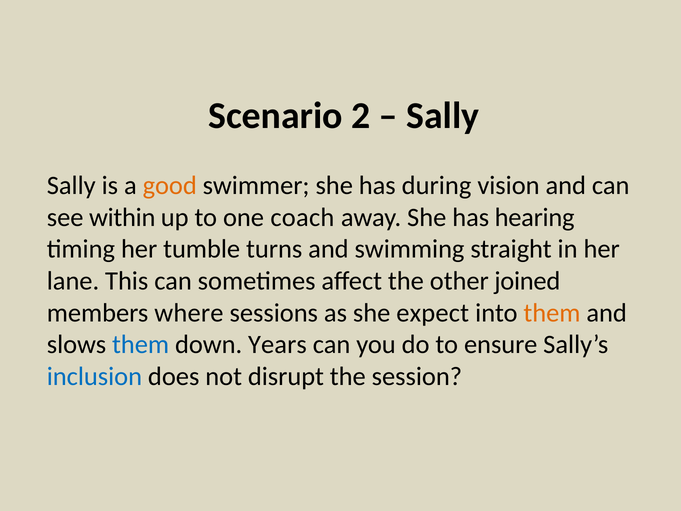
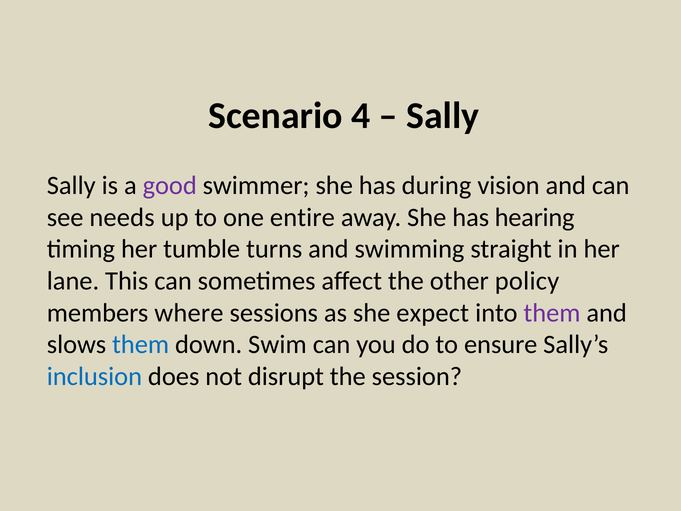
2: 2 -> 4 (361, 116)
good colour: orange -> purple (170, 186)
within: within -> needs (122, 217)
coach: coach -> entire (302, 217)
joined: joined -> policy (527, 281)
them colour: orange -> purple (552, 313)
Years: Years -> Swim (277, 344)
